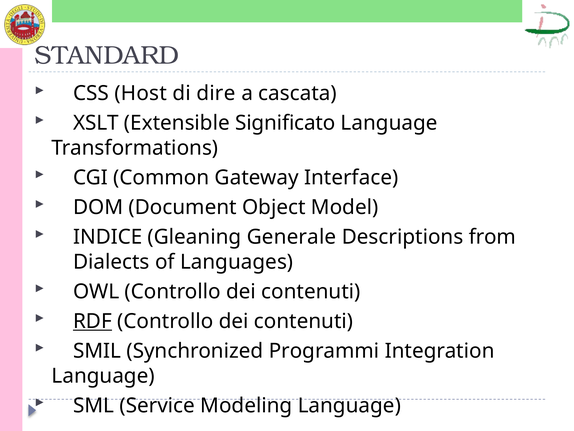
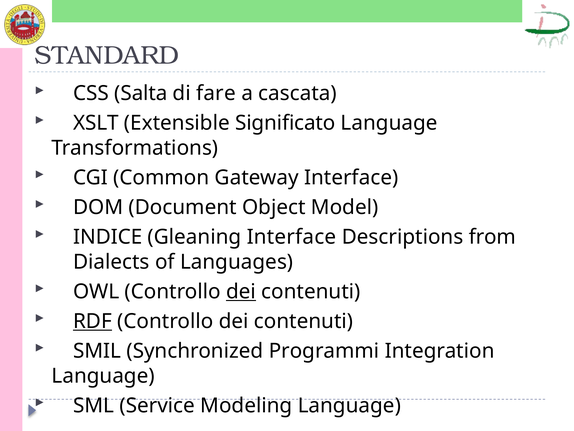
Host: Host -> Salta (141, 93)
dire: dire -> fare (216, 93)
Gleaning Generale: Generale -> Interface (291, 237)
dei underline: none -> present (241, 291)
